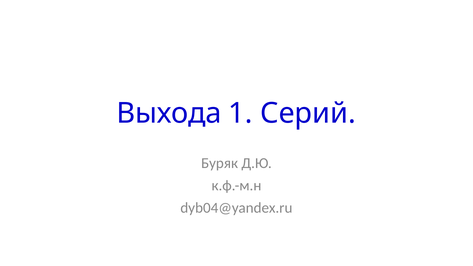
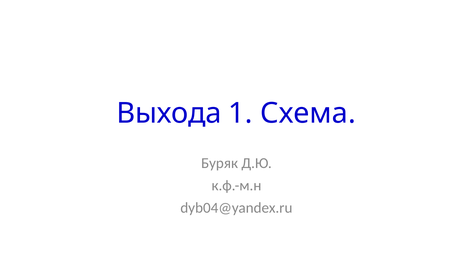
Серий: Серий -> Схема (308, 113)
